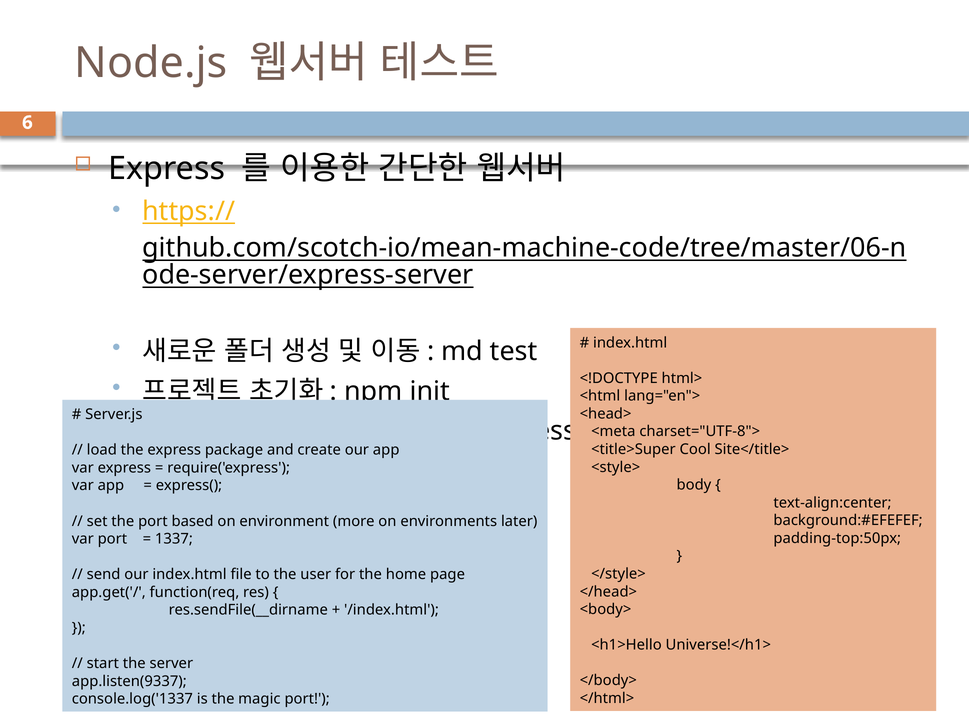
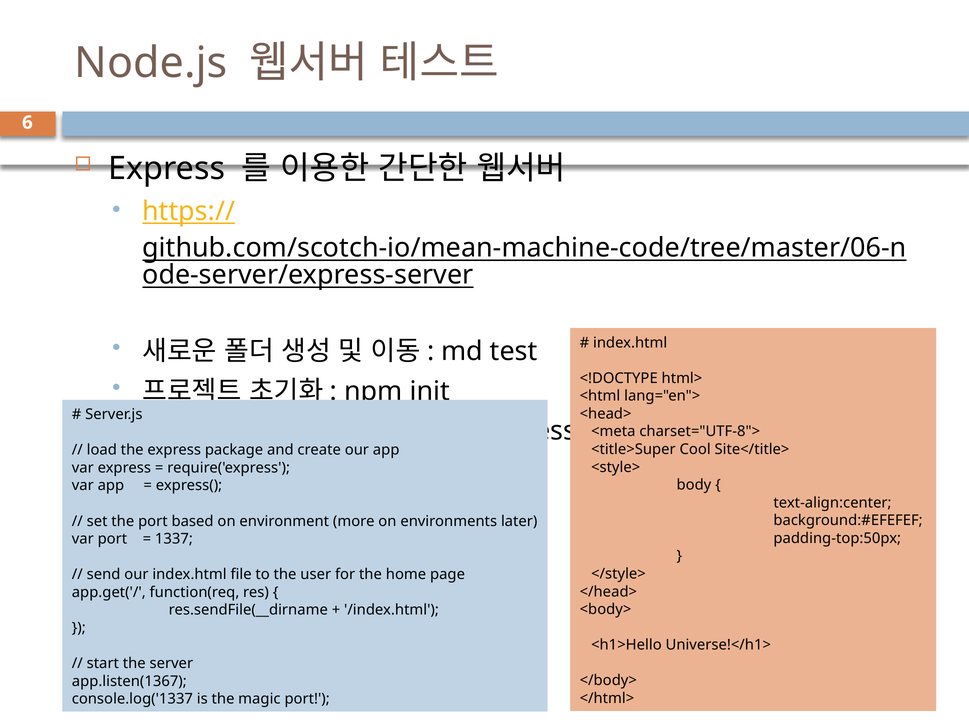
app.listen(9337: app.listen(9337 -> app.listen(1367 (129, 681)
